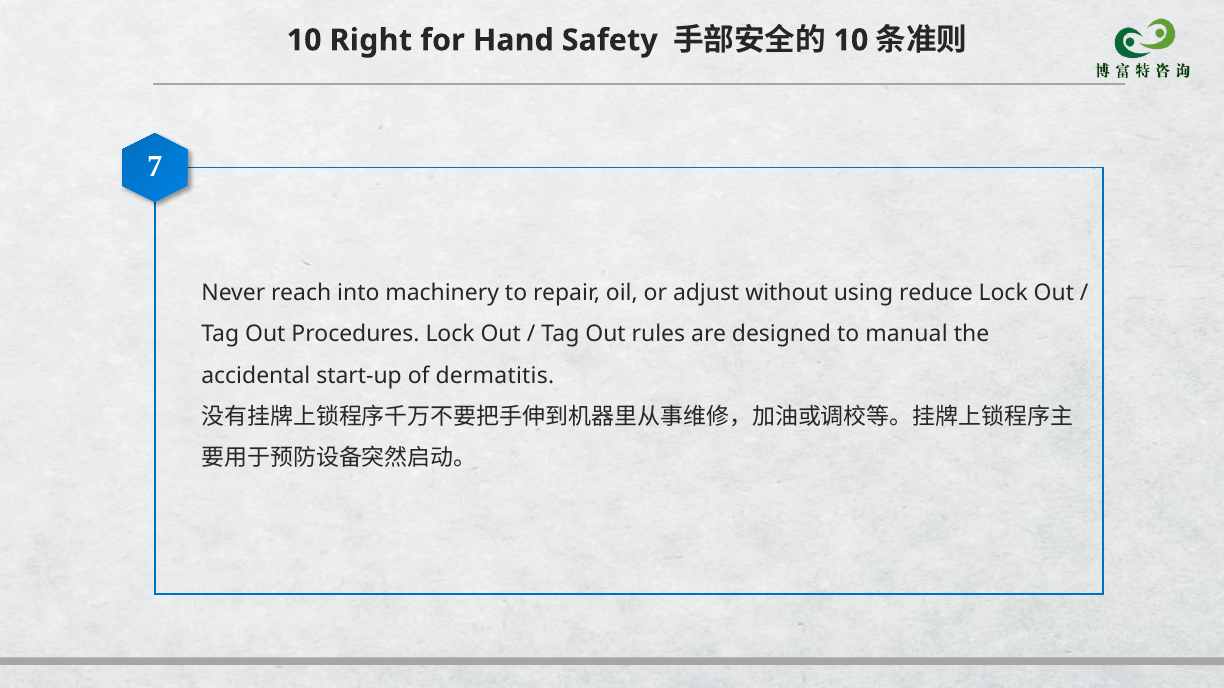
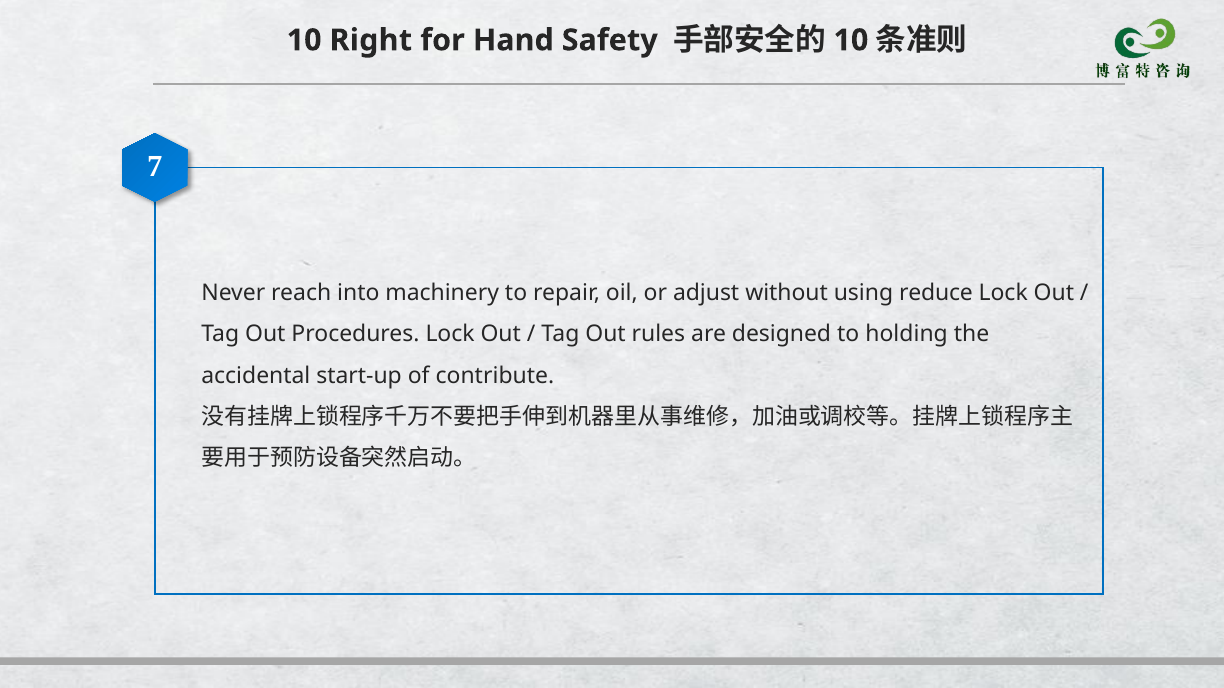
manual: manual -> holding (907, 335)
dermatitis: dermatitis -> contribute (495, 376)
